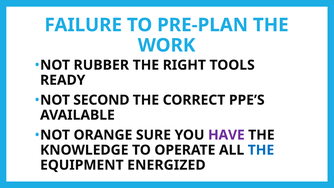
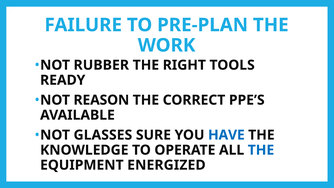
SECOND: SECOND -> REASON (101, 100)
ORANGE: ORANGE -> GLASSES (103, 135)
HAVE colour: purple -> blue (226, 135)
